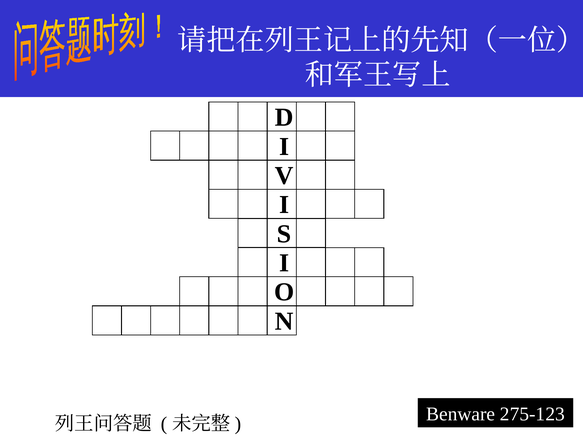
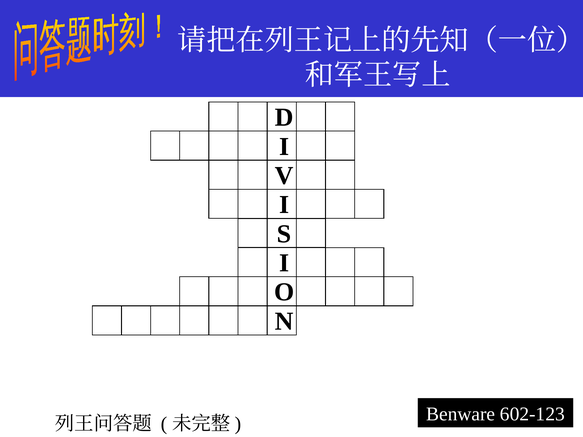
275-123: 275-123 -> 602-123 (532, 414)
